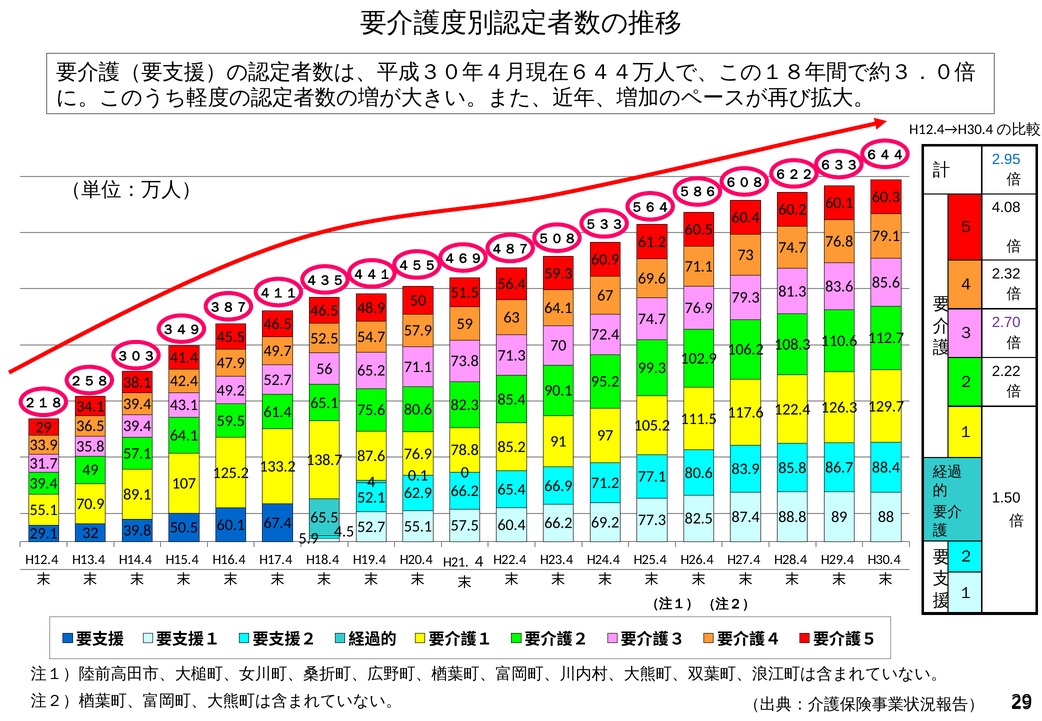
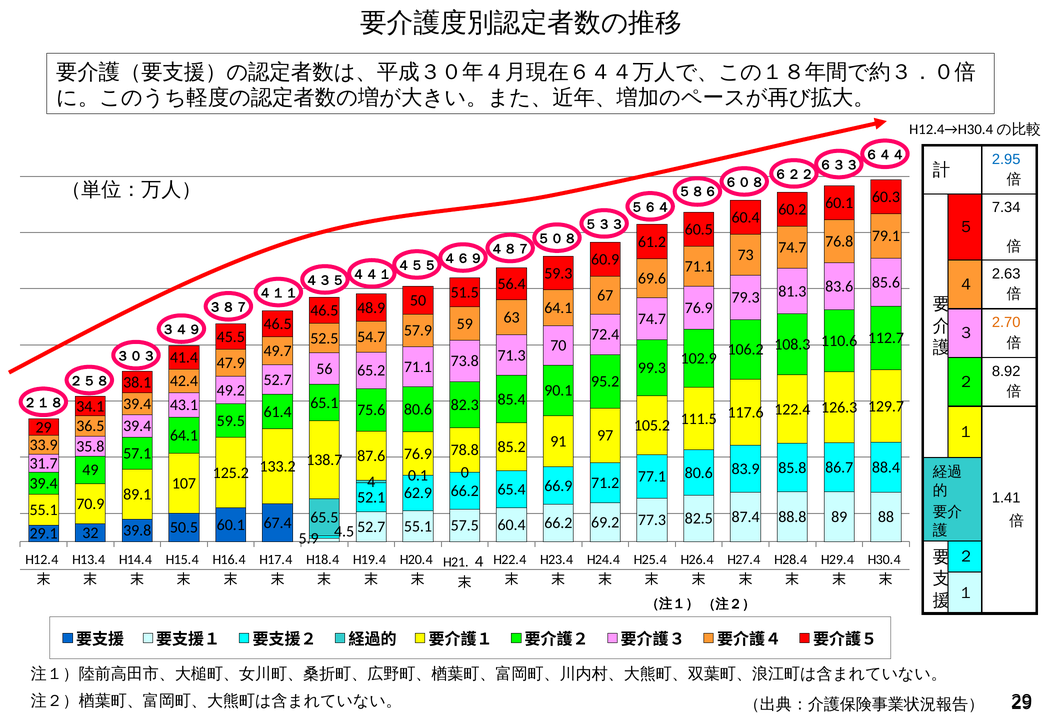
4.08: 4.08 -> 7.34 (1006, 208)
2.32: 2.32 -> 2.63 (1006, 274)
2.70 colour: purple -> orange (1006, 323)
2.22: 2.22 -> 8.92 (1006, 372)
1.50: 1.50 -> 1.41 (1006, 498)
